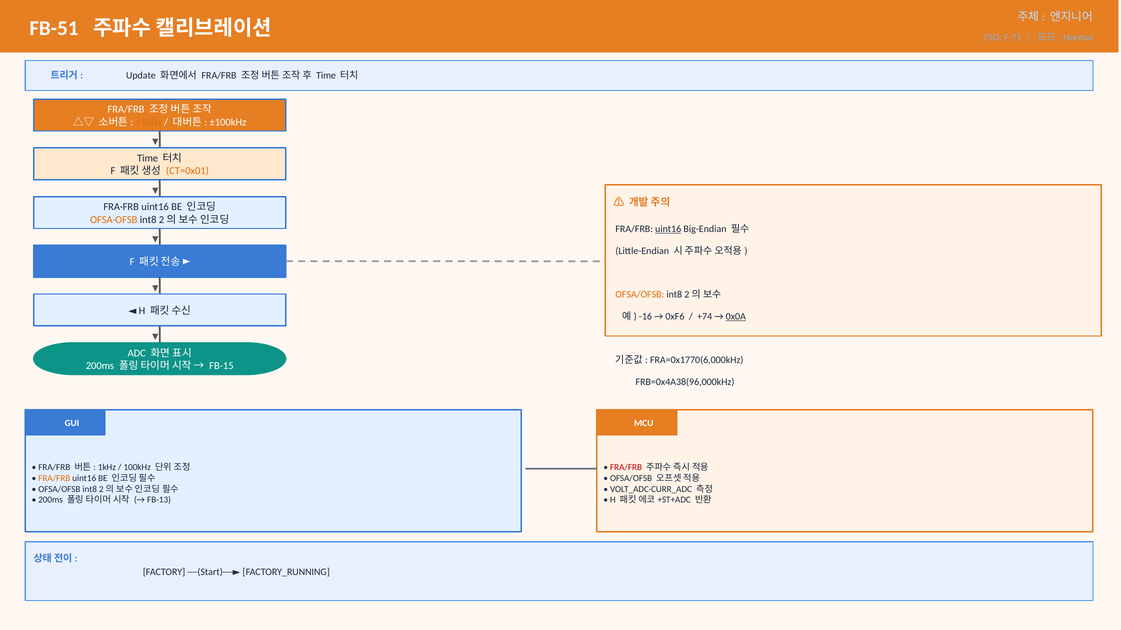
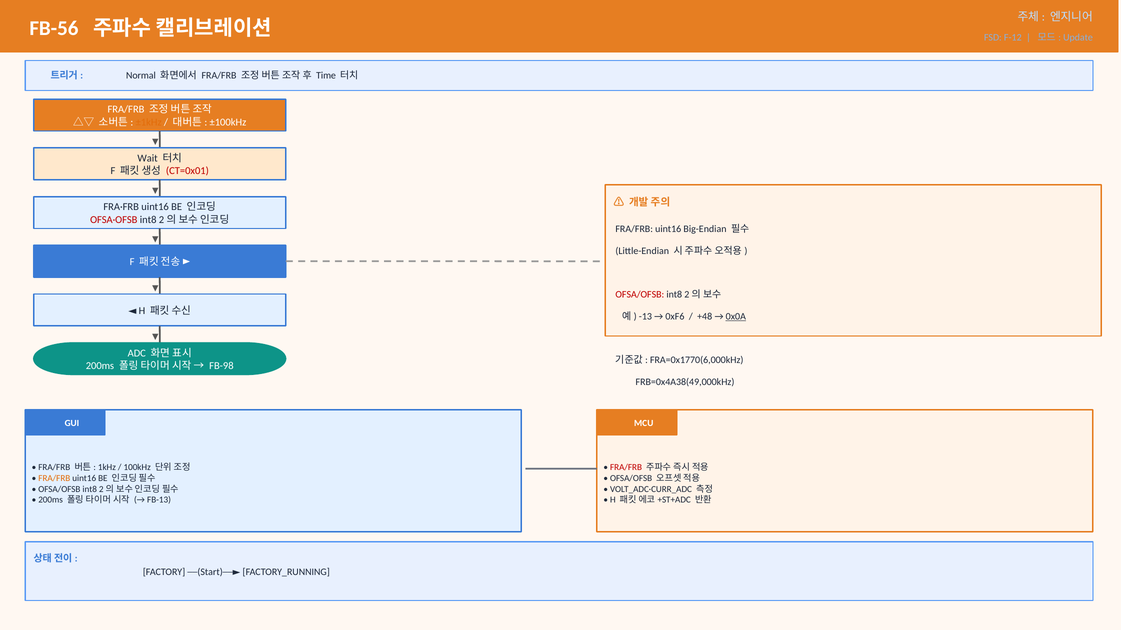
FB-51: FB-51 -> FB-56 (54, 28)
F-71: F-71 -> F-12 (1013, 38)
Normal: Normal -> Update (1078, 38)
Update: Update -> Normal (141, 76)
Time: Time -> Wait (148, 158)
CT=0x01 colour: orange -> red (187, 171)
OFSA·OFSB colour: orange -> red (114, 220)
uint16 underline: present -> none (668, 229)
OFSA/OFSB colour: orange -> red (640, 295)
-16: -16 -> -13 (645, 317)
+74: +74 -> +48 (705, 317)
FB-15: FB-15 -> FB-98 (221, 366)
FRB=0x4A38(96,000kHz: FRB=0x4A38(96,000kHz -> FRB=0x4A38(49,000kHz (685, 382)
